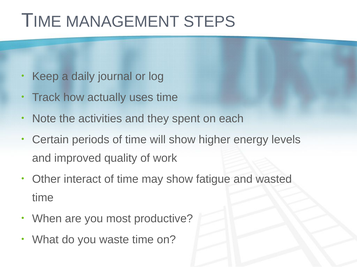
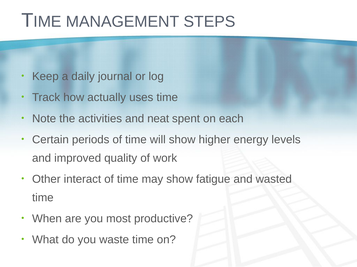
they: they -> neat (158, 119)
